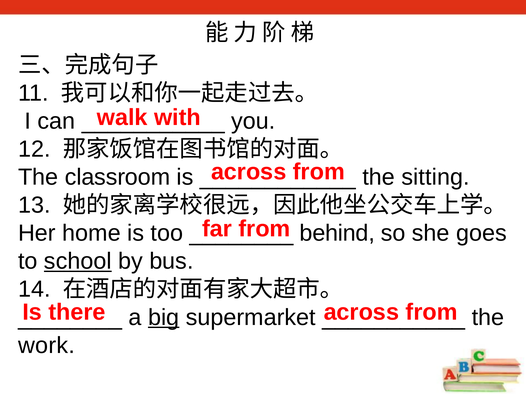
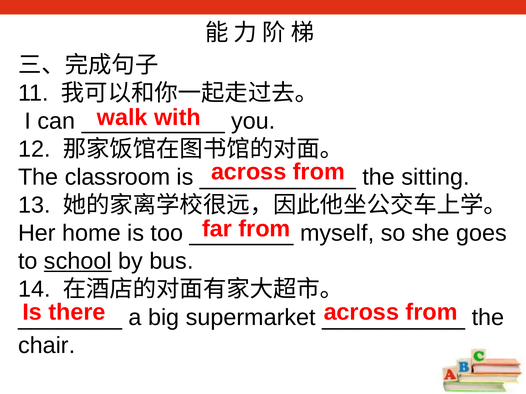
behind: behind -> myself (337, 234)
big underline: present -> none (164, 318)
work: work -> chair (47, 346)
